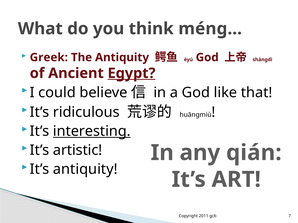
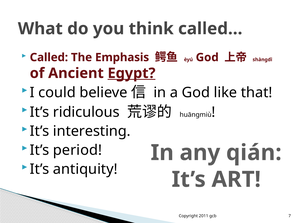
méng…: méng… -> called… (210, 29)
Greek: Greek -> Called (49, 58)
The Antiquity: Antiquity -> Emphasis (122, 58)
interesting underline: present -> none (92, 131)
artistic: artistic -> period (77, 151)
